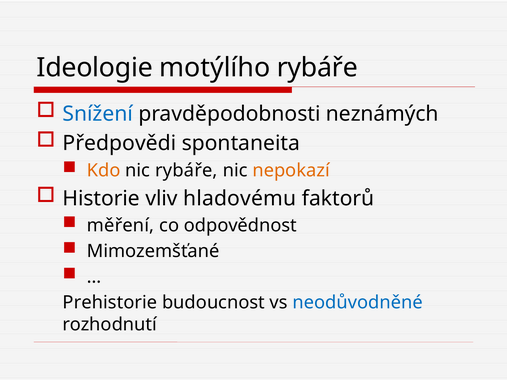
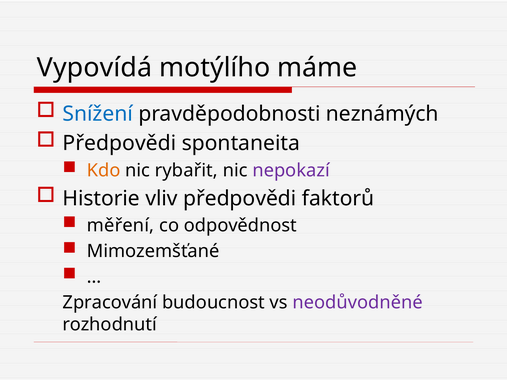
Ideologie: Ideologie -> Vypovídá (95, 68)
motýlího rybáře: rybáře -> máme (317, 68)
nic rybáře: rybáře -> rybařit (186, 171)
nepokazí colour: orange -> purple (291, 171)
vliv hladovému: hladovému -> předpovědi (240, 199)
Prehistorie: Prehistorie -> Zpracování (110, 303)
neodůvodněné colour: blue -> purple (358, 303)
